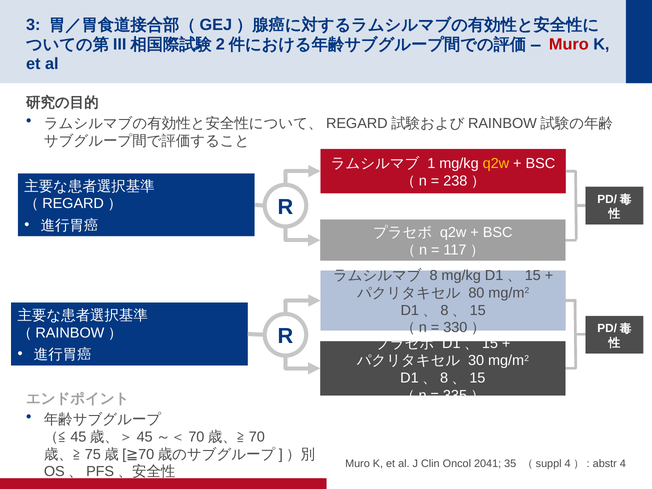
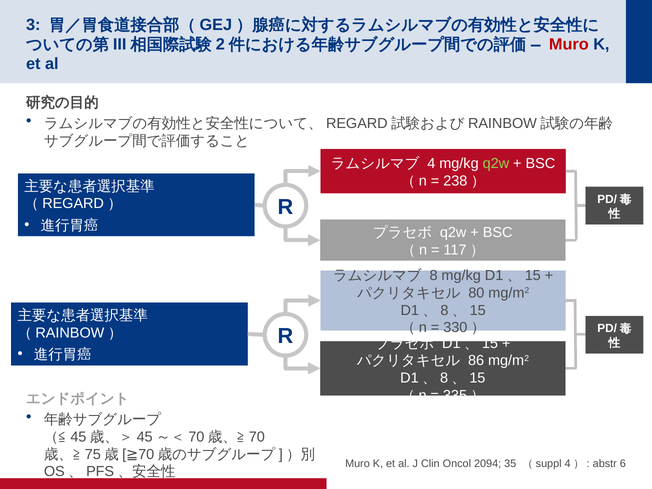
1: 1 -> 4 (431, 163)
q2w colour: yellow -> light green (496, 163)
30: 30 -> 86 (476, 361)
2041: 2041 -> 2094 (488, 464)
4: 4 -> 6 (623, 464)
